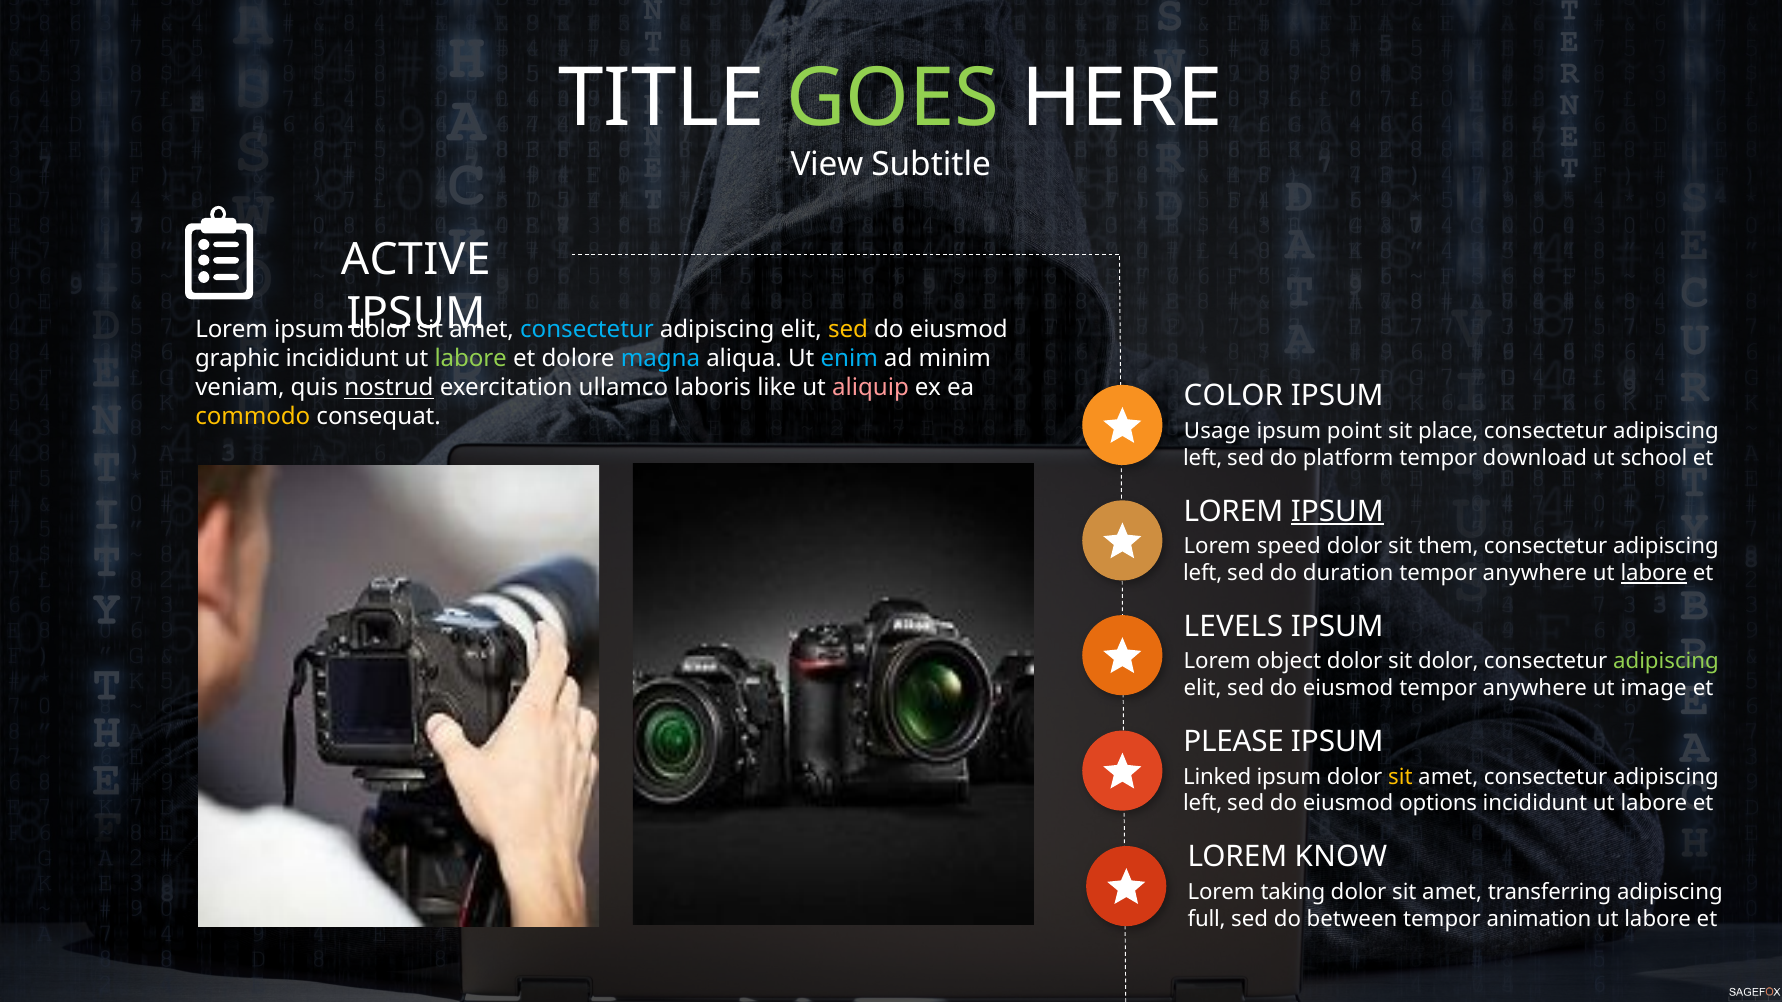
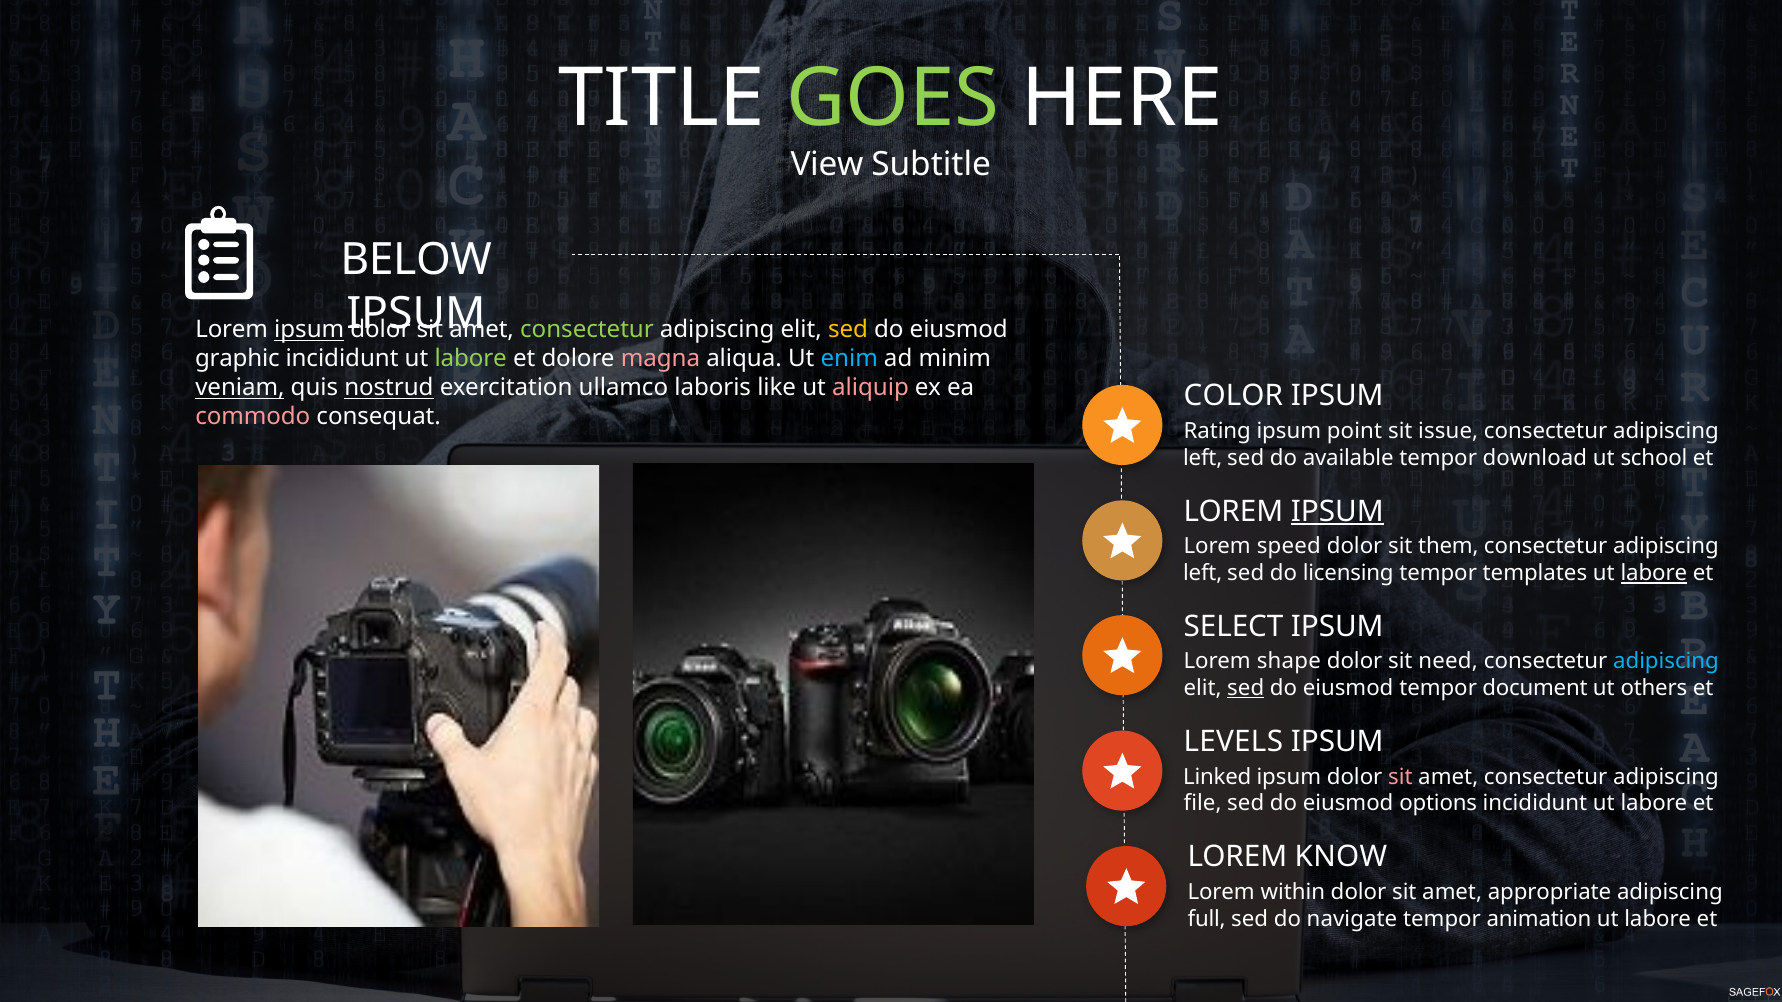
ACTIVE: ACTIVE -> BELOW (416, 260)
ipsum underline: none -> present (309, 330)
consectetur colour: light blue -> light green (587, 330)
magna colour: light blue -> pink (660, 359)
veniam underline: none -> present (240, 388)
commodo colour: yellow -> pink (253, 417)
Usage: Usage -> Rating (1217, 431)
place: place -> issue (1448, 431)
platform: platform -> available (1348, 458)
duration: duration -> licensing (1348, 574)
anywhere: anywhere -> templates (1535, 574)
LEVELS: LEVELS -> SELECT (1234, 626)
object: object -> shape (1289, 662)
sit dolor: dolor -> need (1448, 662)
adipiscing colour: light green -> light blue (1666, 662)
sed underline: none -> present (1246, 688)
eiusmod tempor anywhere: anywhere -> document (1535, 688)
image: image -> others (1654, 688)
PLEASE: PLEASE -> LEVELS (1233, 742)
sit colour: yellow -> pink (1400, 777)
left: left -> file (1203, 804)
taking: taking -> within (1293, 893)
transferring: transferring -> appropriate (1549, 893)
between: between -> navigate (1352, 919)
